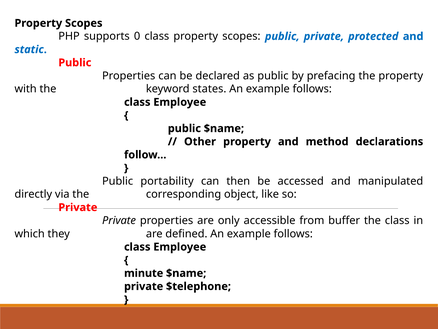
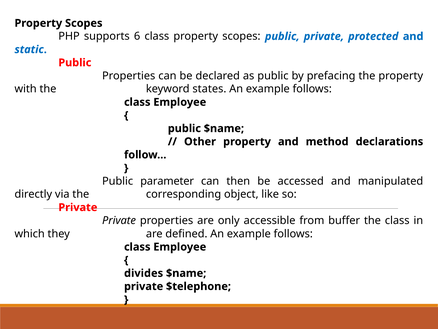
0: 0 -> 6 (137, 36)
portability: portability -> parameter (167, 181)
minute: minute -> divides (144, 273)
